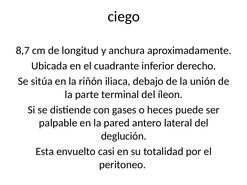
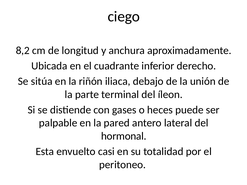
8,7: 8,7 -> 8,2 (23, 51)
deglución: deglución -> hormonal (124, 136)
